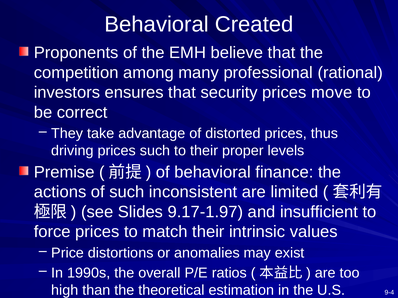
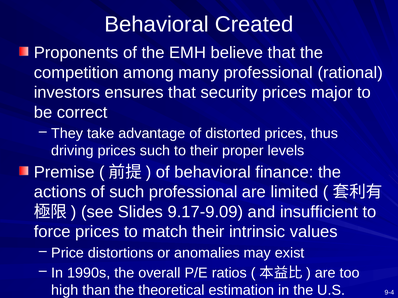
move: move -> major (332, 93)
such inconsistent: inconsistent -> professional (193, 192)
9.17-1.97: 9.17-1.97 -> 9.17-9.09 (205, 212)
